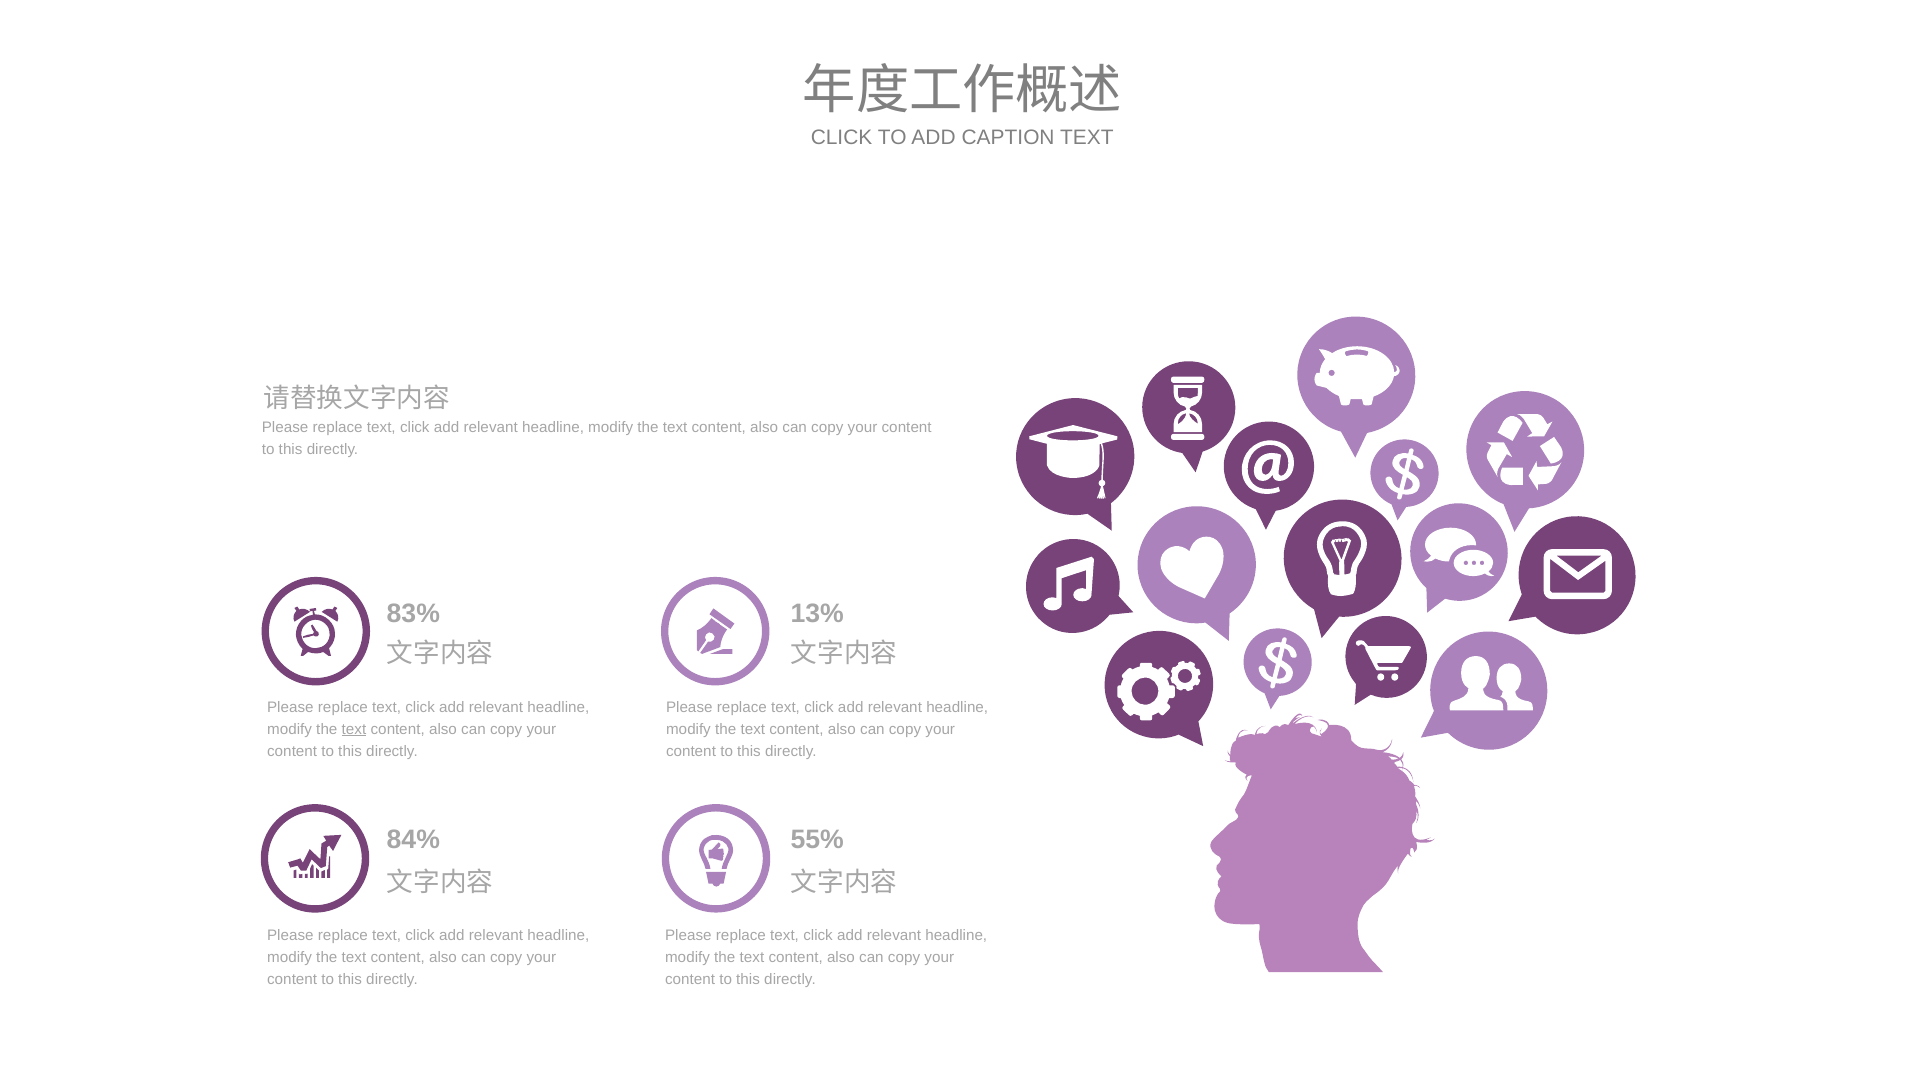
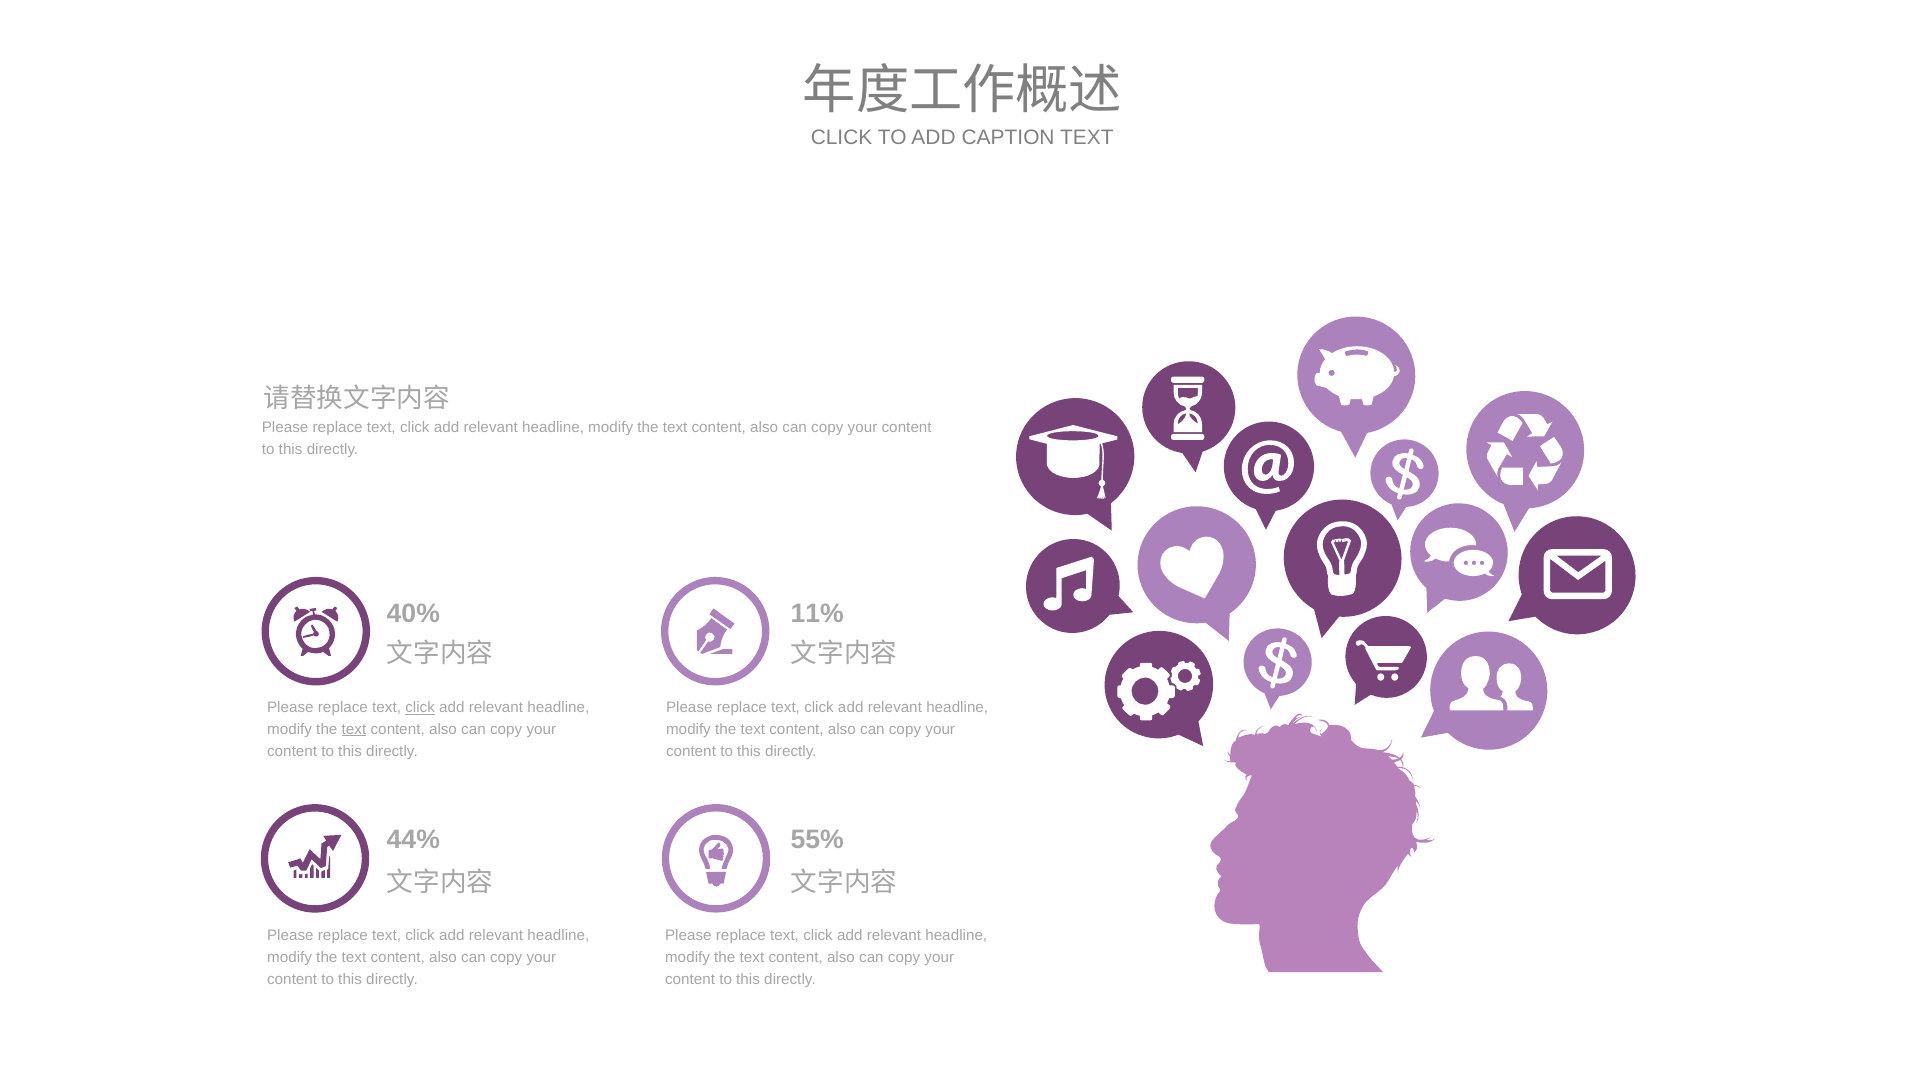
83%: 83% -> 40% (413, 614)
13%: 13% -> 11% (817, 614)
click underline: none -> present (420, 707)
84%: 84% -> 44% (413, 840)
